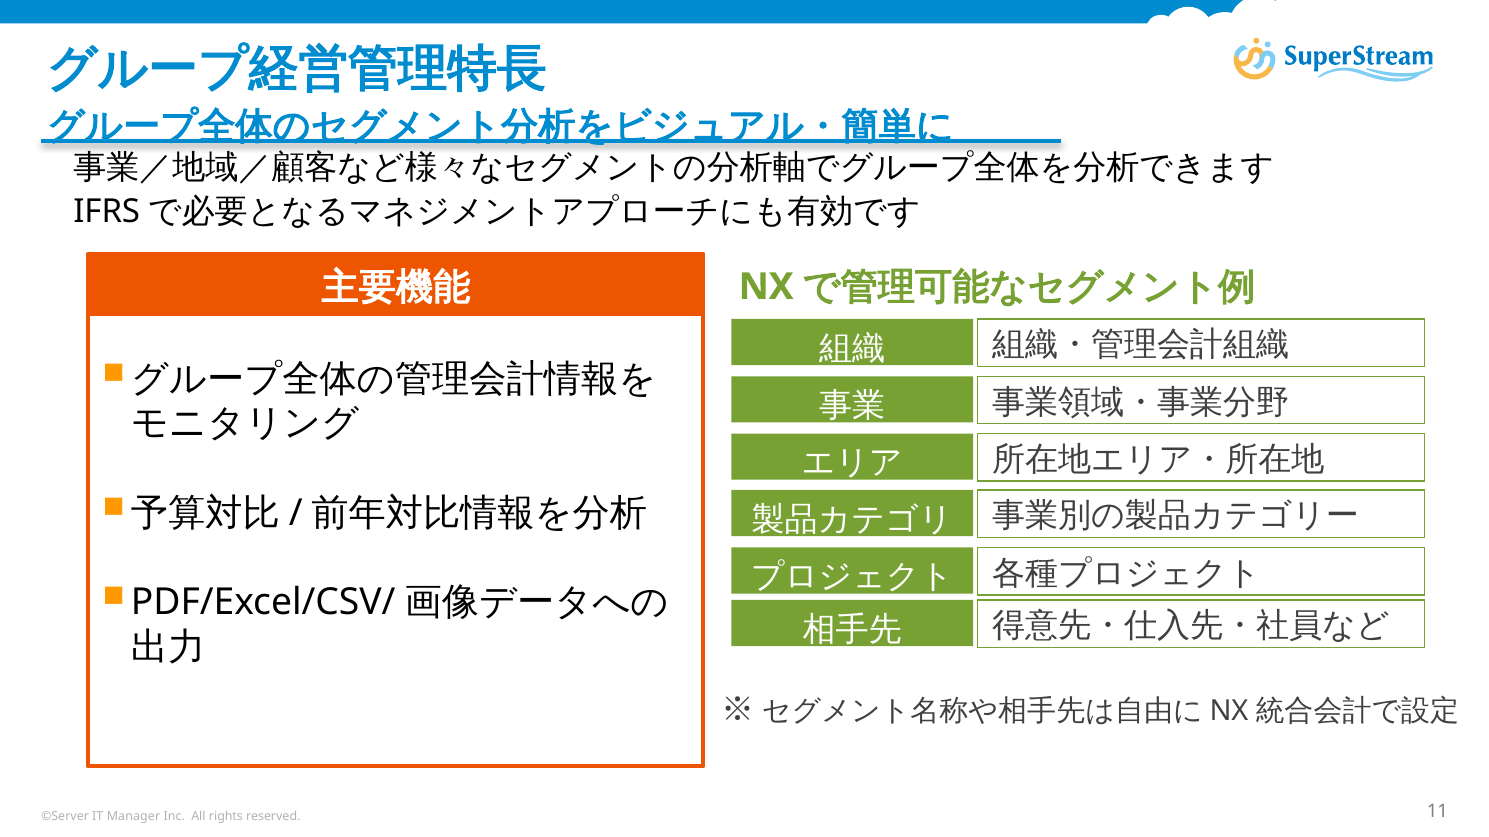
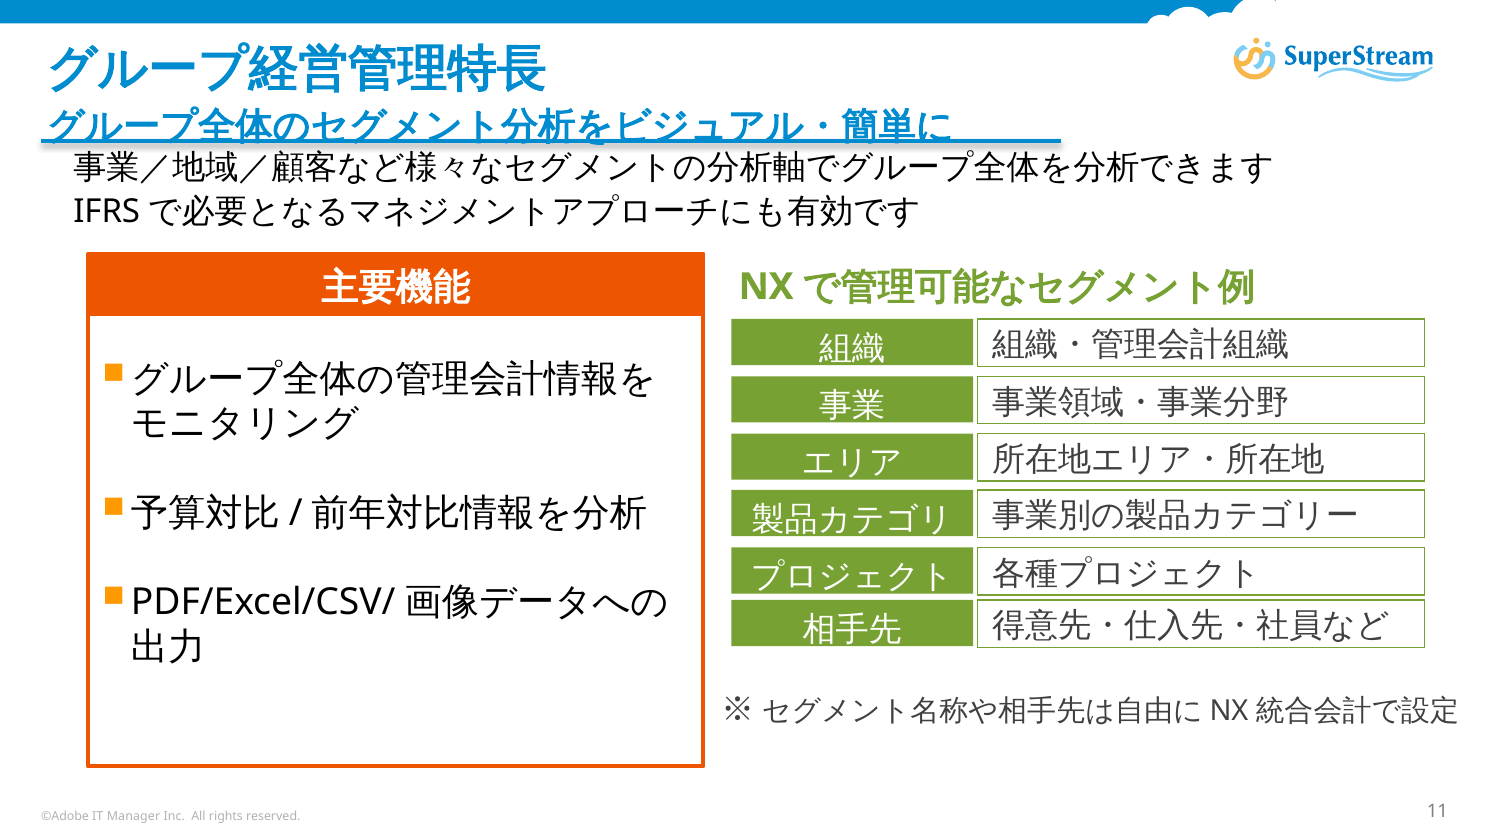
©Server: ©Server -> ©Adobe (65, 816)
